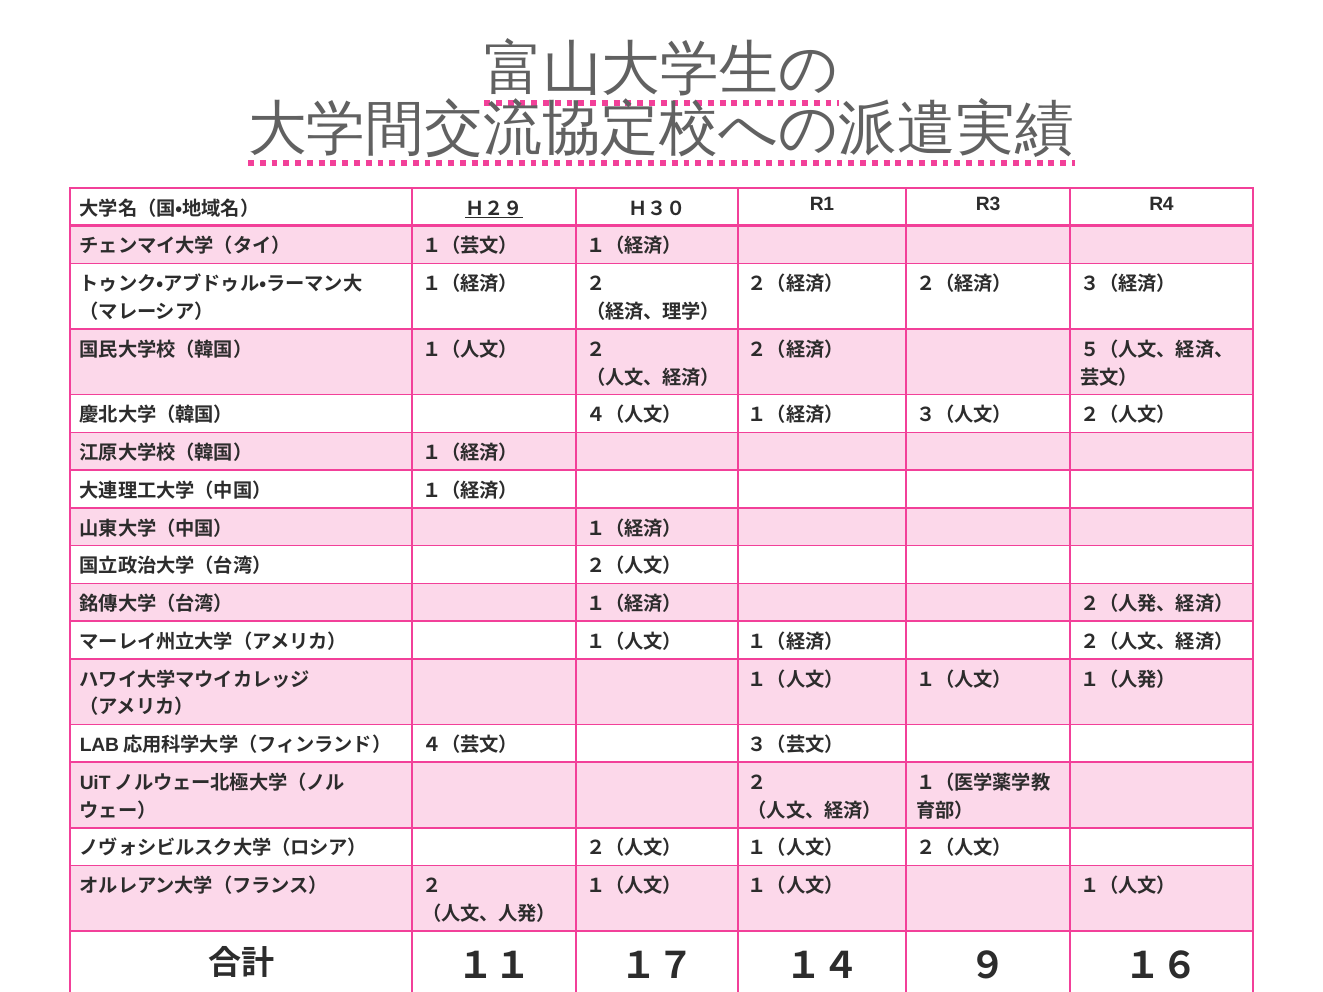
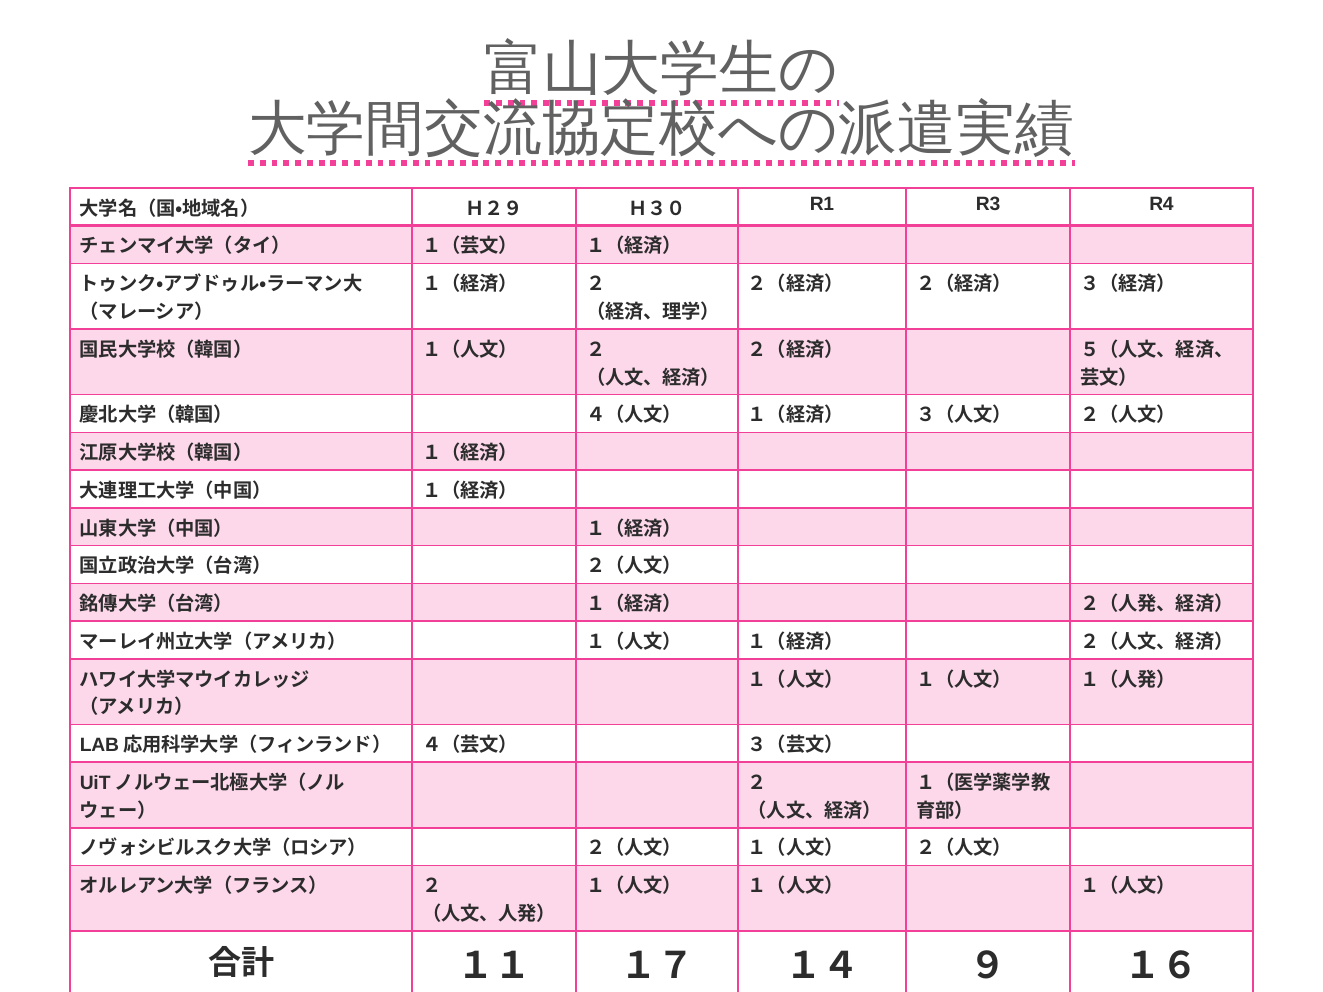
Ｈ２９ underline: present -> none (494, 209)
